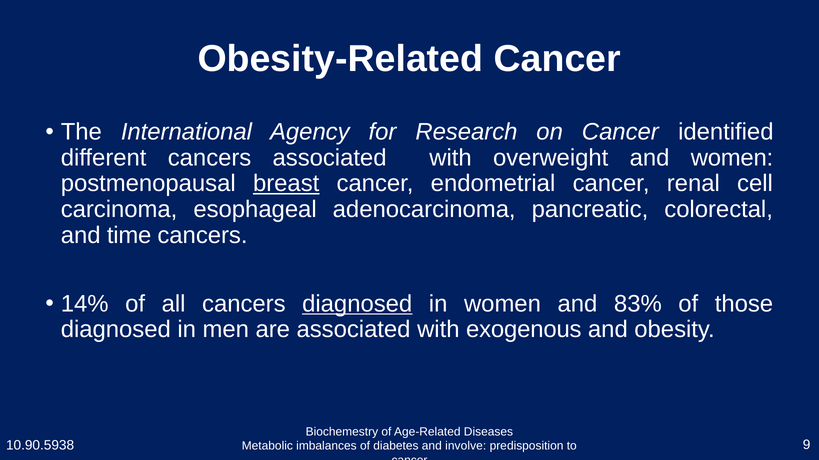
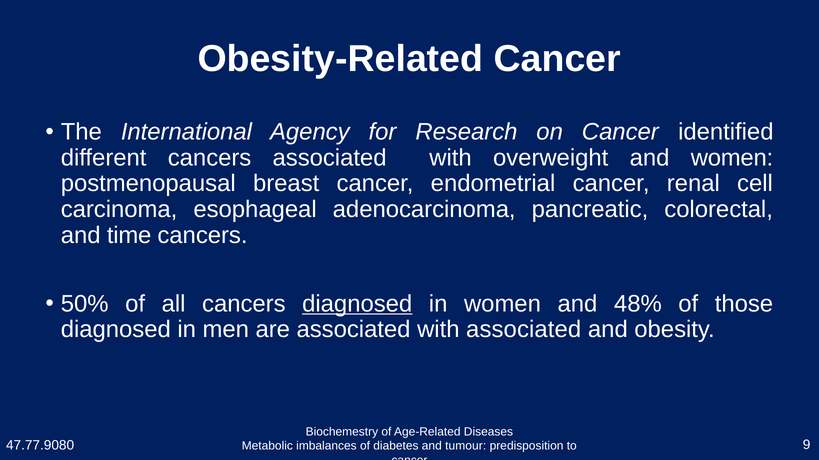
breast underline: present -> none (286, 184)
14%: 14% -> 50% (85, 304)
83%: 83% -> 48% (638, 304)
with exogenous: exogenous -> associated (524, 330)
10.90.5938: 10.90.5938 -> 47.77.9080 (40, 446)
involve: involve -> tumour (466, 447)
